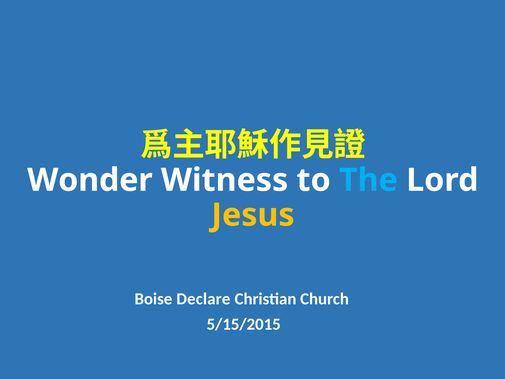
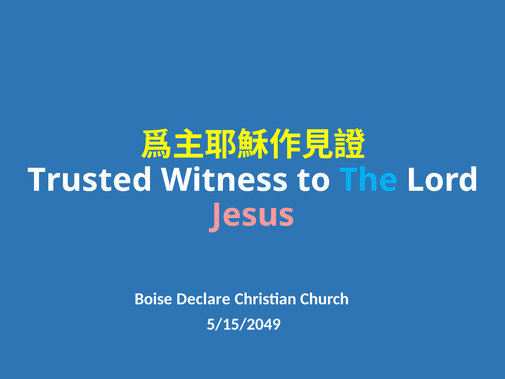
Wonder: Wonder -> Trusted (90, 180)
Jesus colour: yellow -> pink (253, 215)
5/15/2015: 5/15/2015 -> 5/15/2049 (244, 324)
